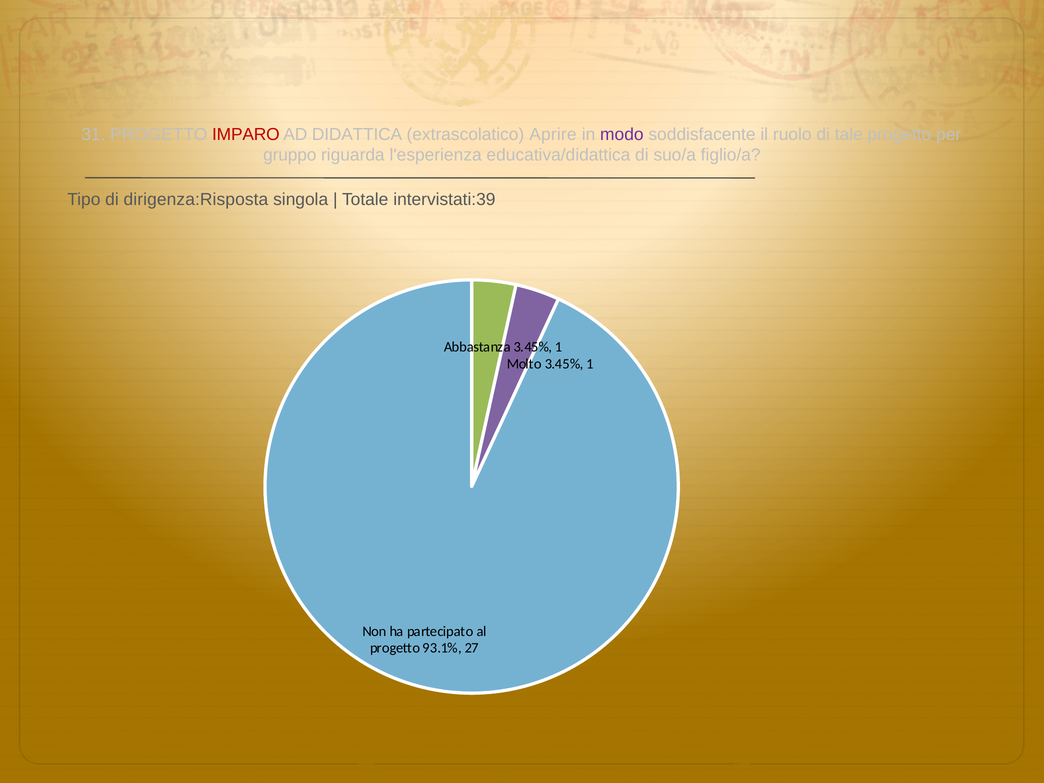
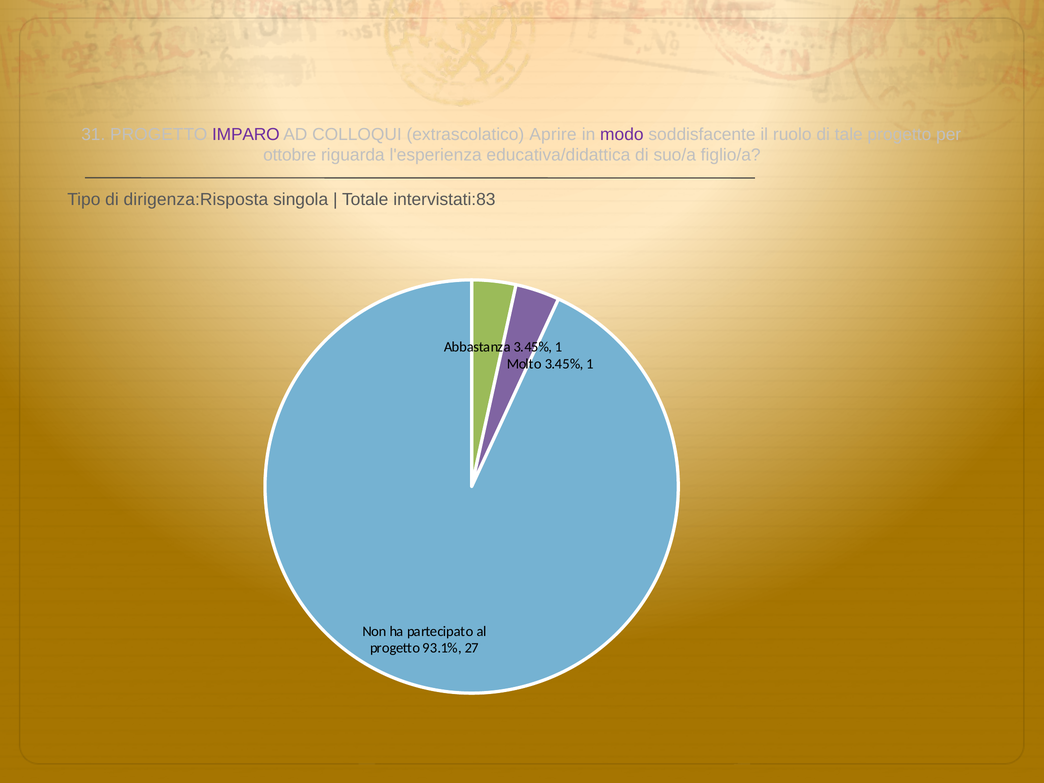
IMPARO colour: red -> purple (246, 134)
DIDATTICA: DIDATTICA -> COLLOQUI (357, 134)
gruppo: gruppo -> ottobre (290, 155)
intervistati:39: intervistati:39 -> intervistati:83 (444, 200)
